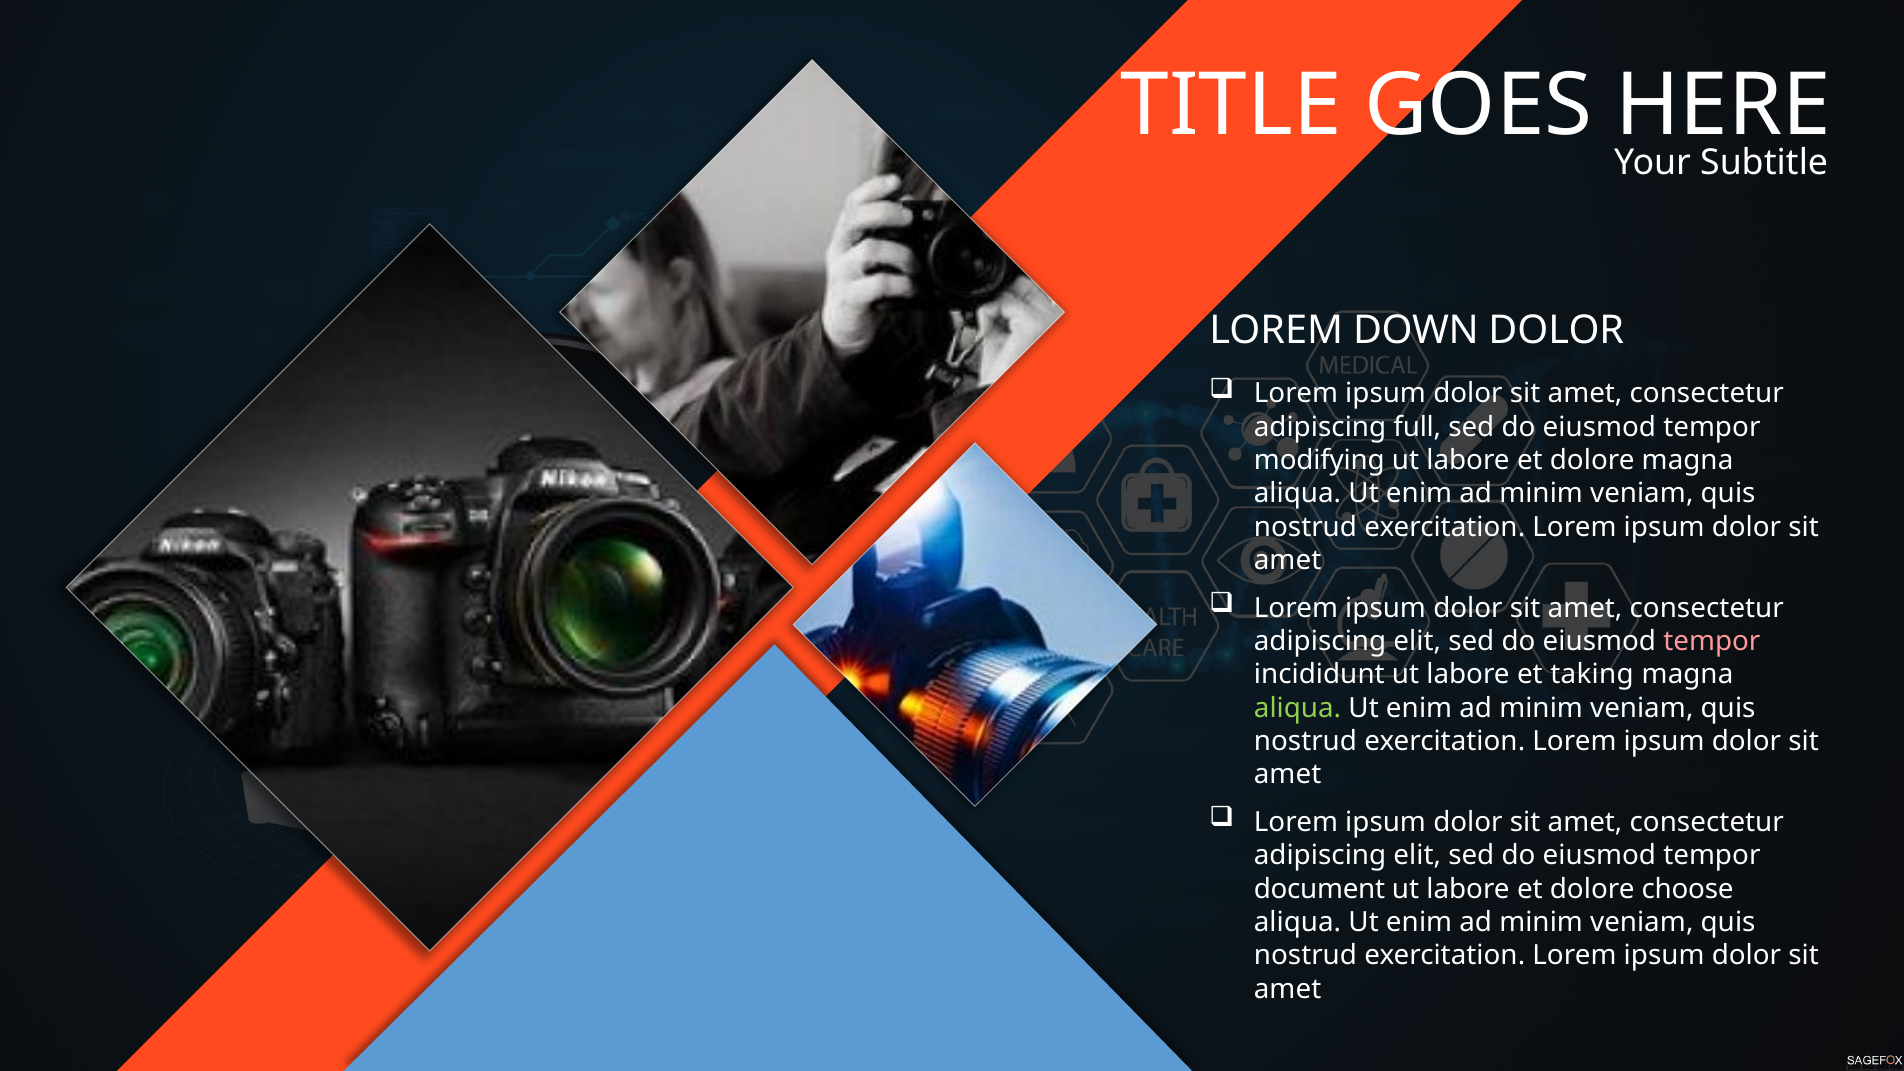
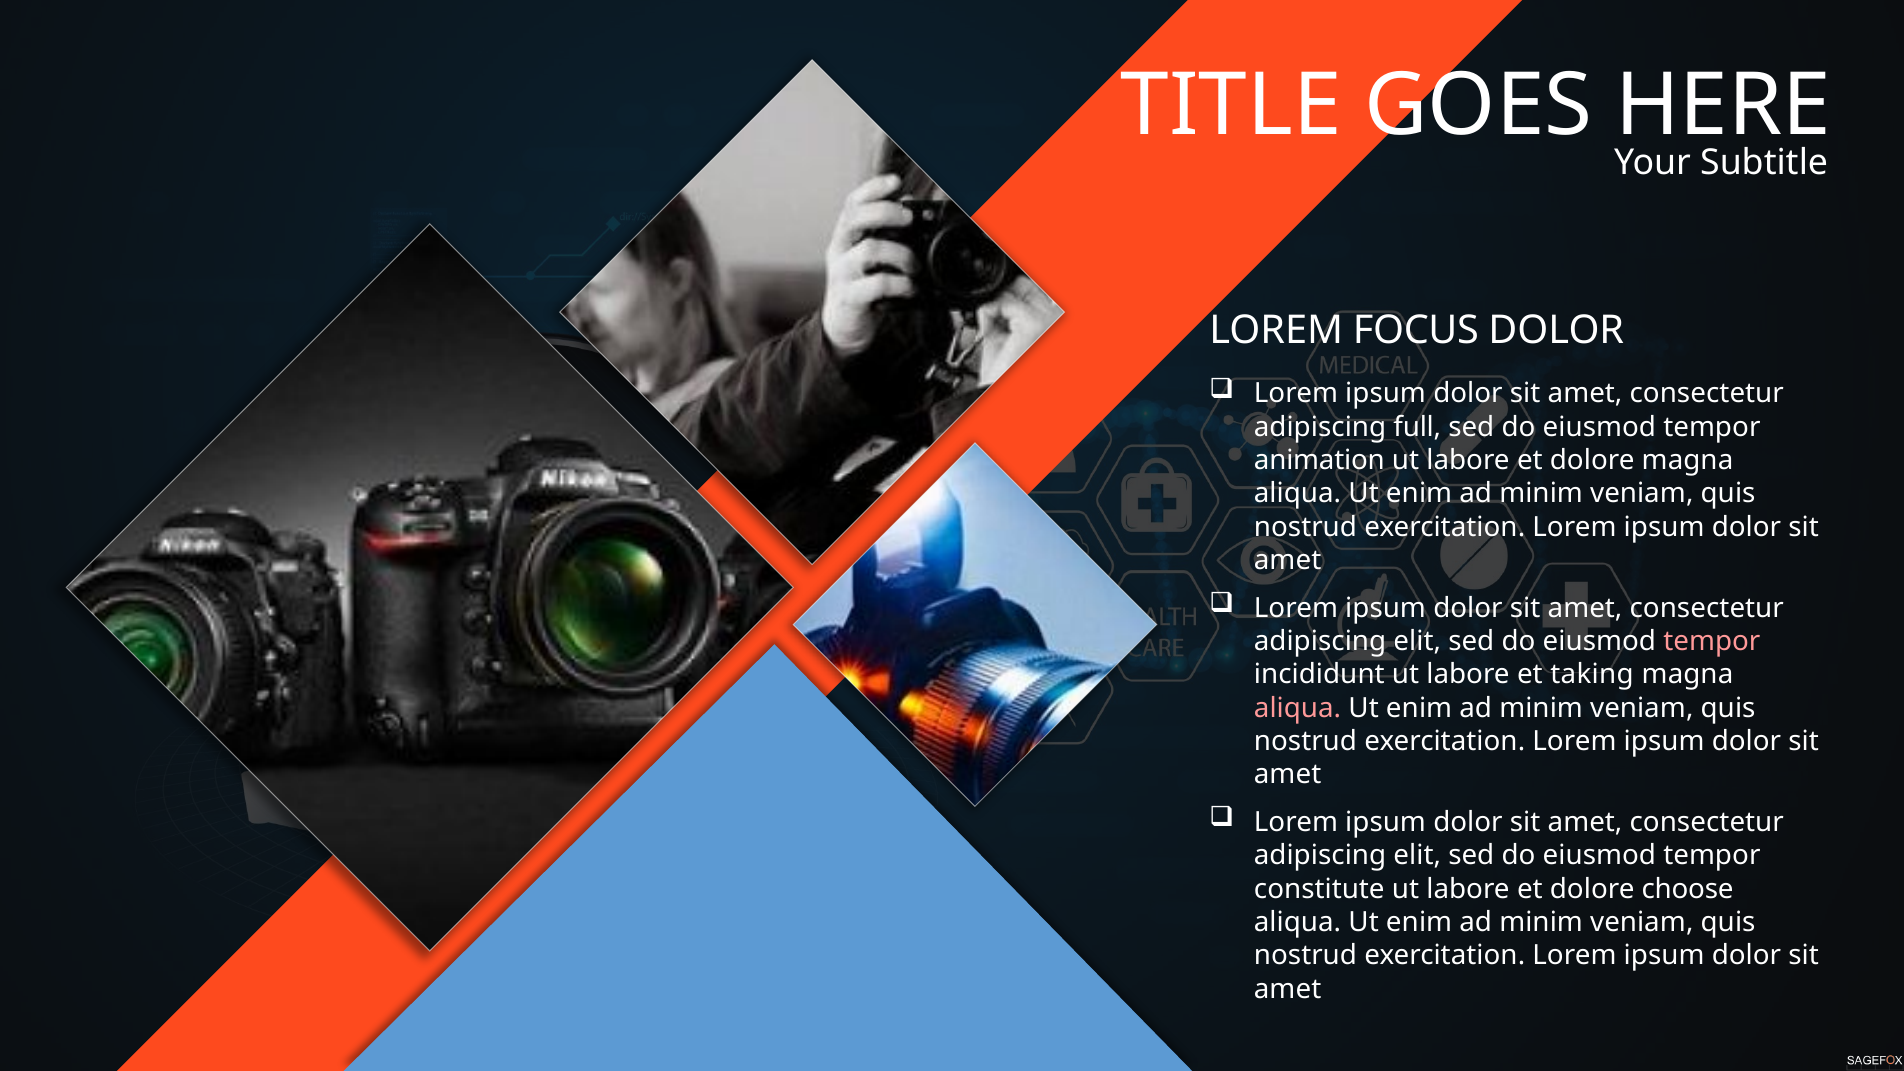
DOWN: DOWN -> FOCUS (1416, 330)
modifying: modifying -> animation (1319, 460)
aliqua colour: light green -> pink (1298, 708)
document: document -> constitute (1319, 889)
